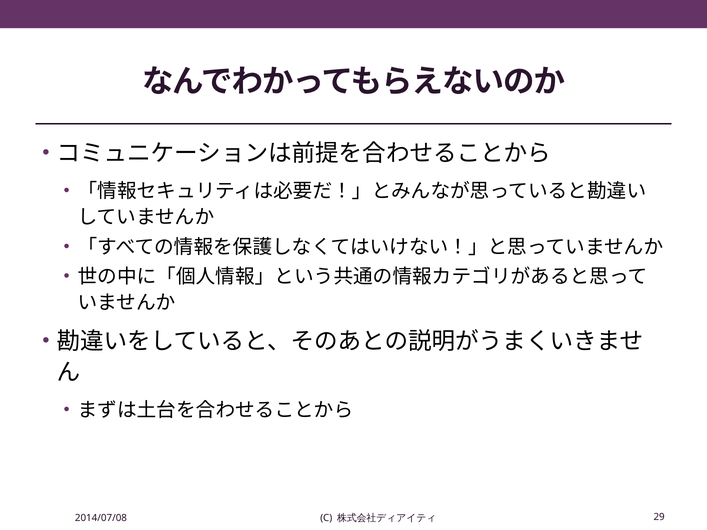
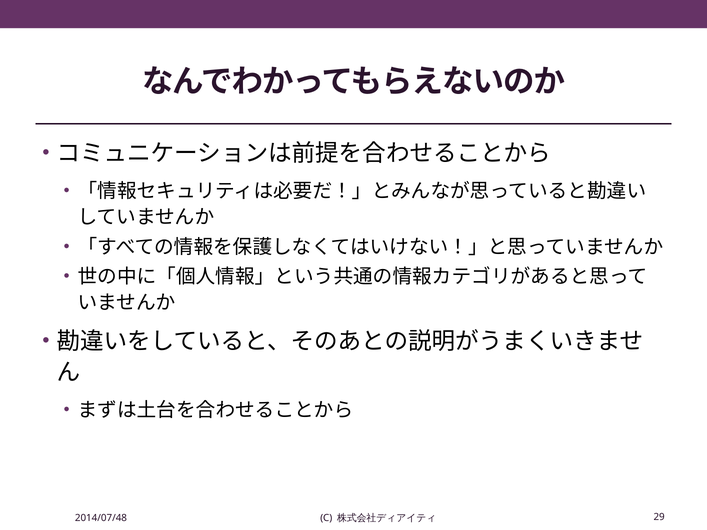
2014/07/08: 2014/07/08 -> 2014/07/48 (101, 518)
